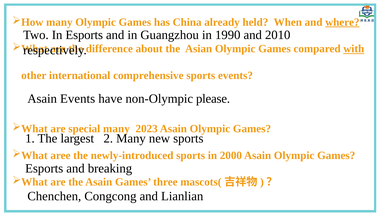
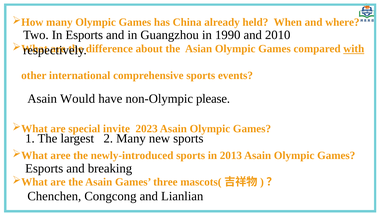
where underline: present -> none (342, 22)
Asain Events: Events -> Would (78, 99)
special many: many -> invite (116, 129)
2000: 2000 -> 2013 (231, 155)
